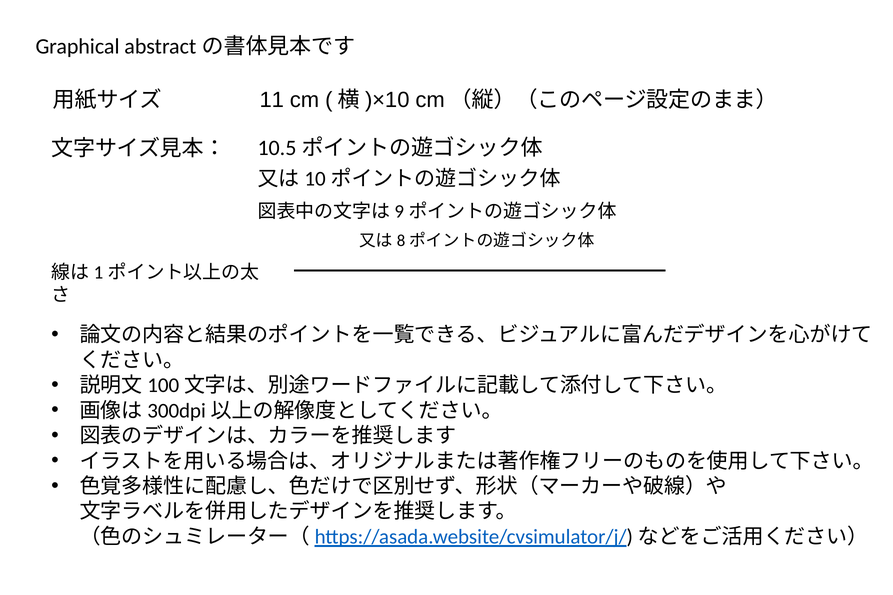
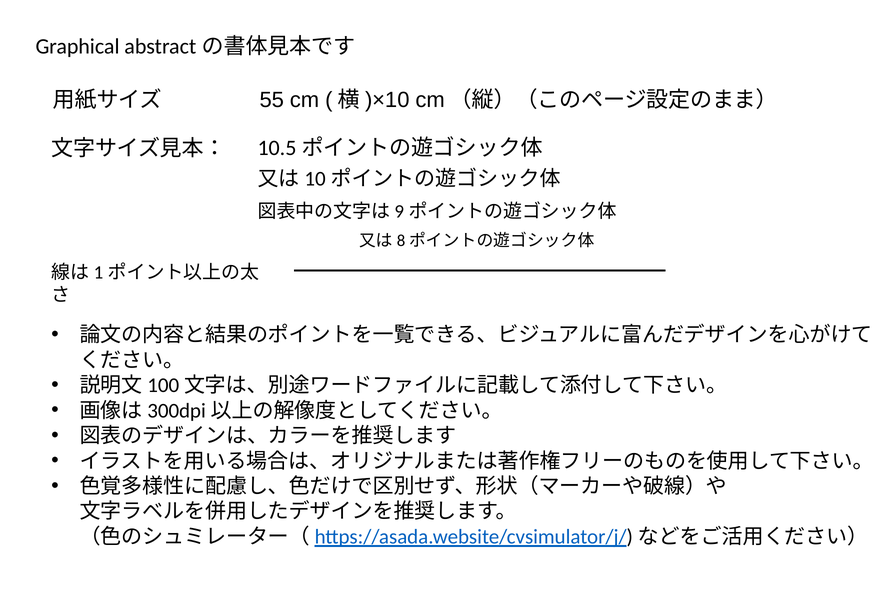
11: 11 -> 55 (272, 100)
